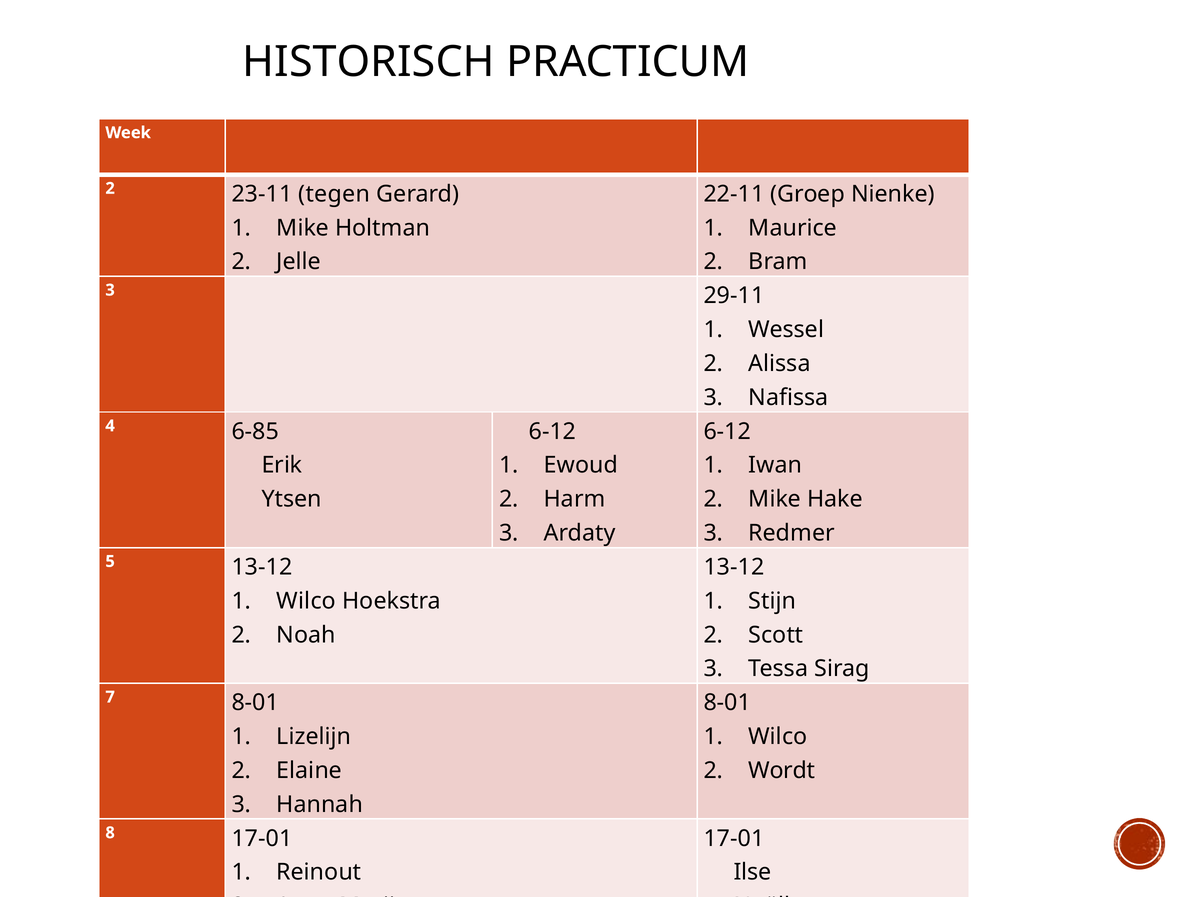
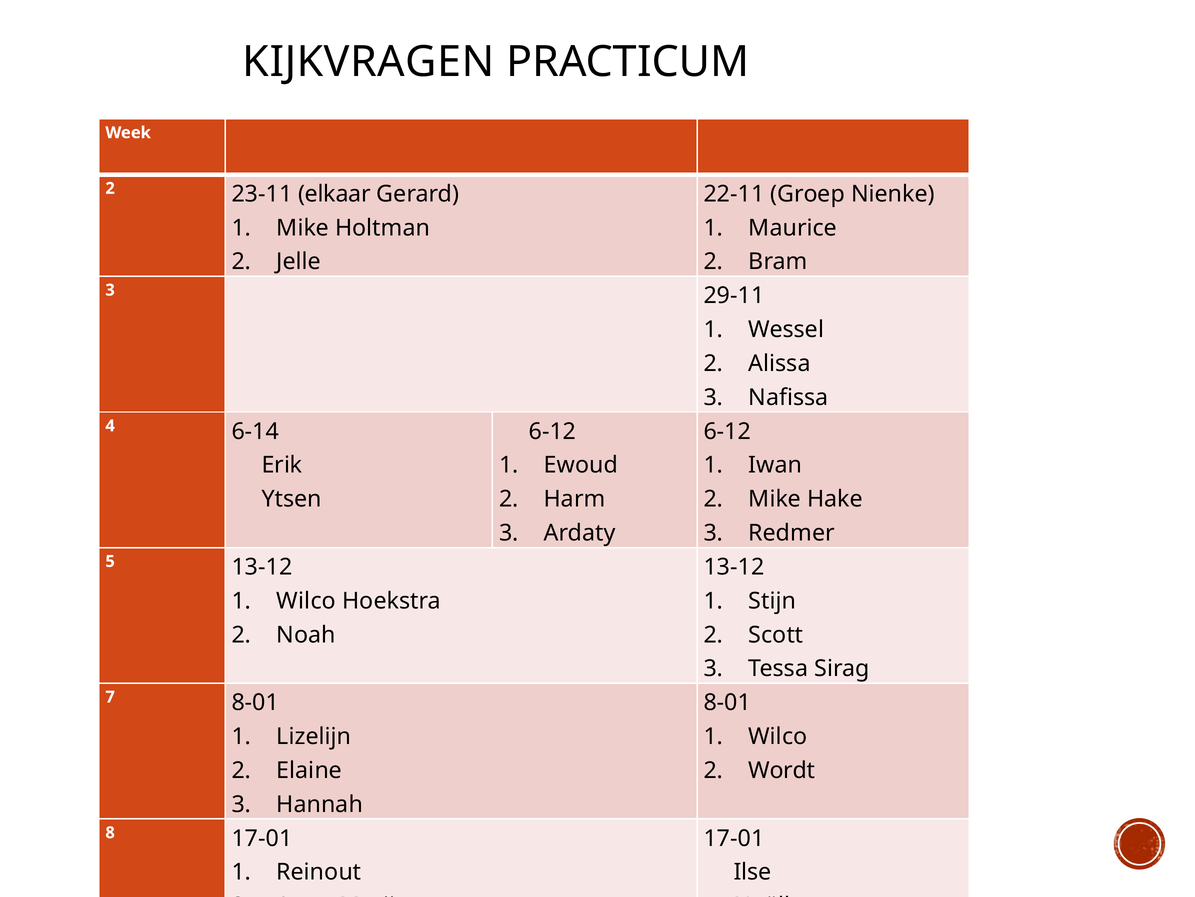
HISTORISCH: HISTORISCH -> KIJKVRAGEN (368, 62)
tegen: tegen -> elkaar (334, 194)
6-85: 6-85 -> 6-14 (255, 431)
